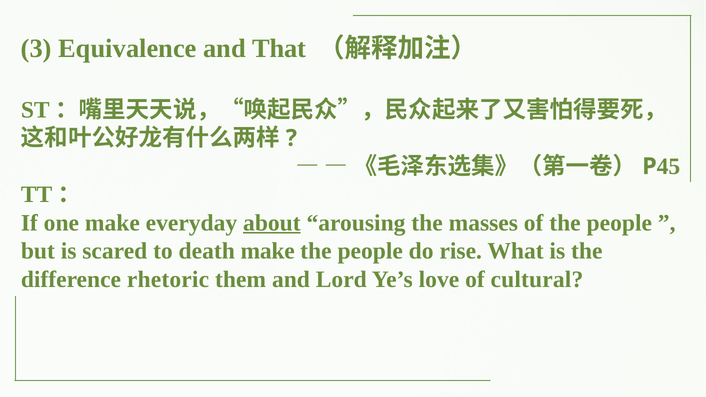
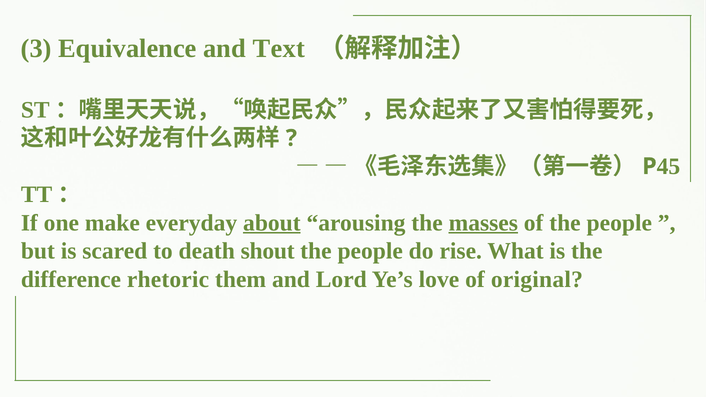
That: That -> Text (279, 48)
masses underline: none -> present (483, 223)
death make: make -> shout (268, 251)
cultural: cultural -> original (537, 279)
